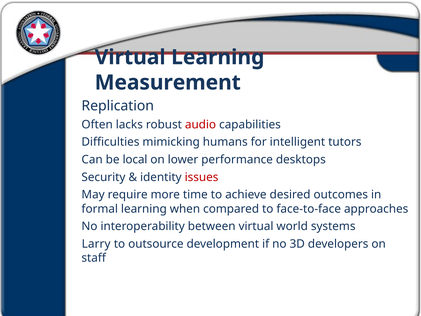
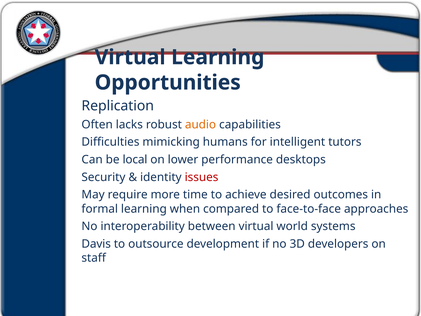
Measurement: Measurement -> Opportunities (168, 82)
audio colour: red -> orange (200, 124)
Larry: Larry -> Davis (96, 244)
